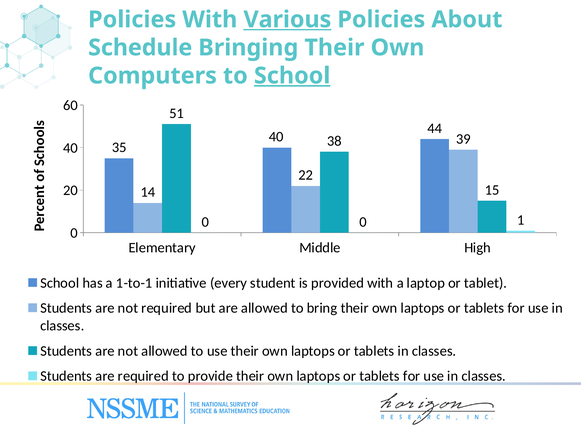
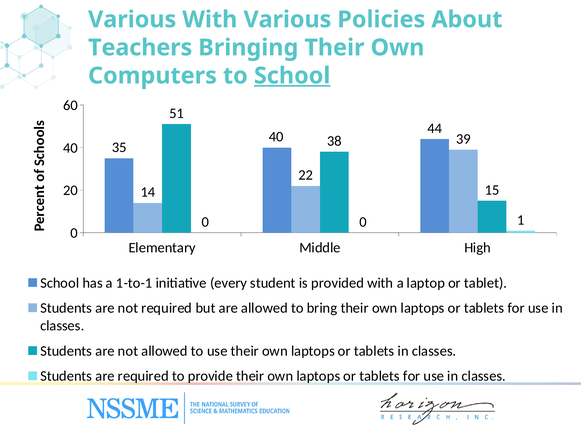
Policies: Policies -> Various (132, 20)
Various underline: present -> none (287, 20)
Schedule: Schedule -> Teachers (140, 48)
